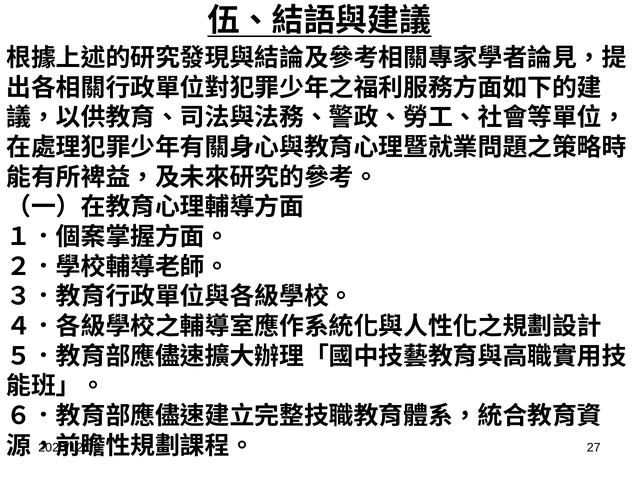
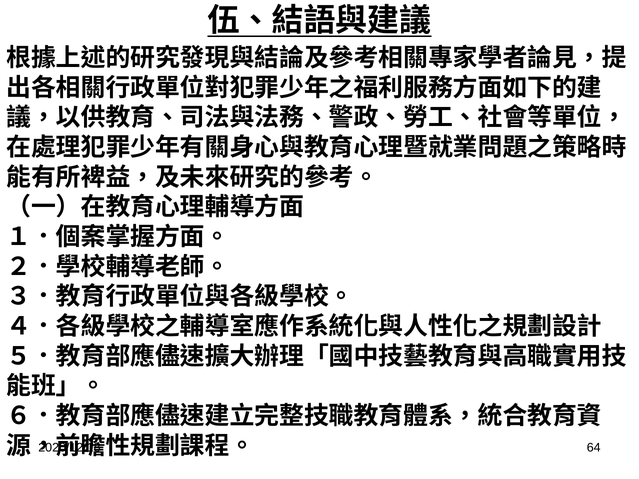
27: 27 -> 64 (594, 448)
